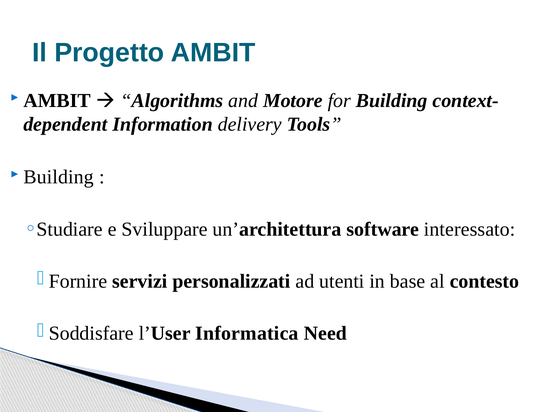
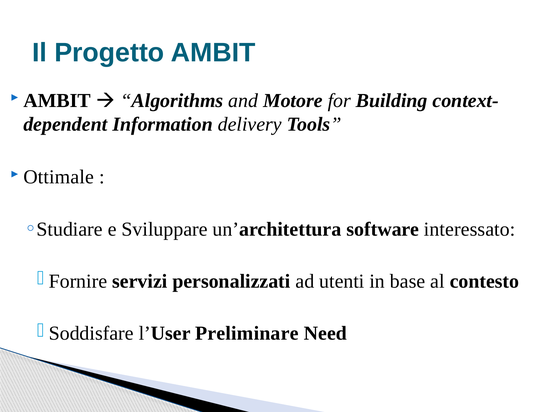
Building: Building -> Ottimale (59, 177)
Informatica: Informatica -> Preliminare (247, 334)
